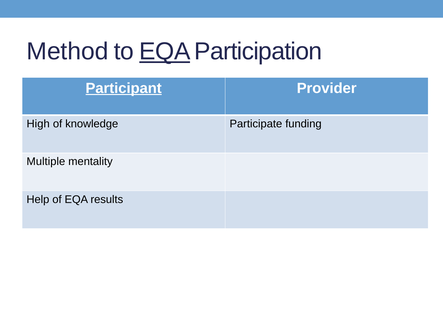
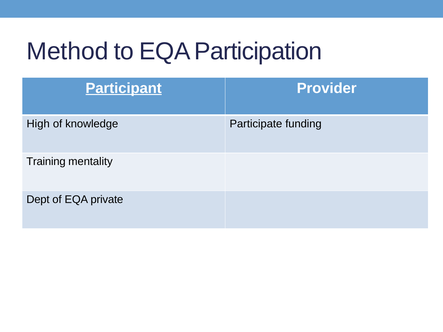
EQA underline: present -> none (165, 52)
Multiple: Multiple -> Training (46, 162)
Help: Help -> Dept (38, 200)
results: results -> private (107, 200)
